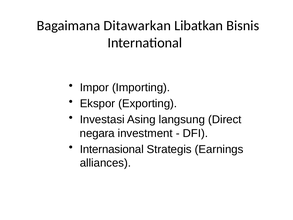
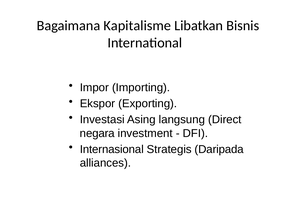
Ditawarkan: Ditawarkan -> Kapitalisme (137, 26)
Earnings: Earnings -> Daripada (219, 149)
